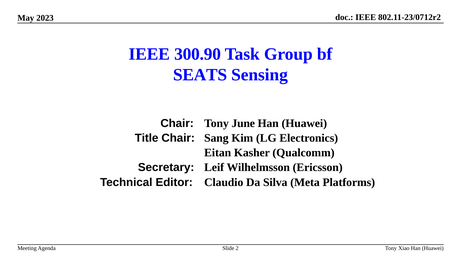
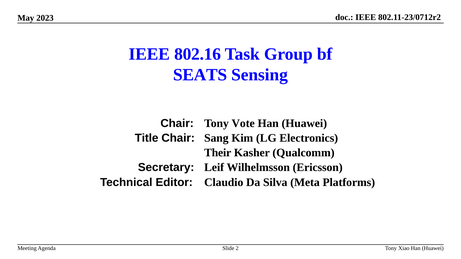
300.90: 300.90 -> 802.16 (198, 54)
June: June -> Vote (243, 123)
Eitan: Eitan -> Their (218, 153)
